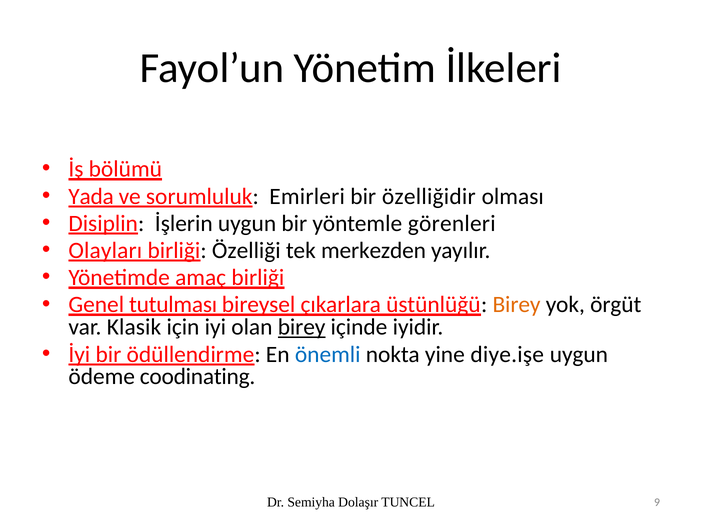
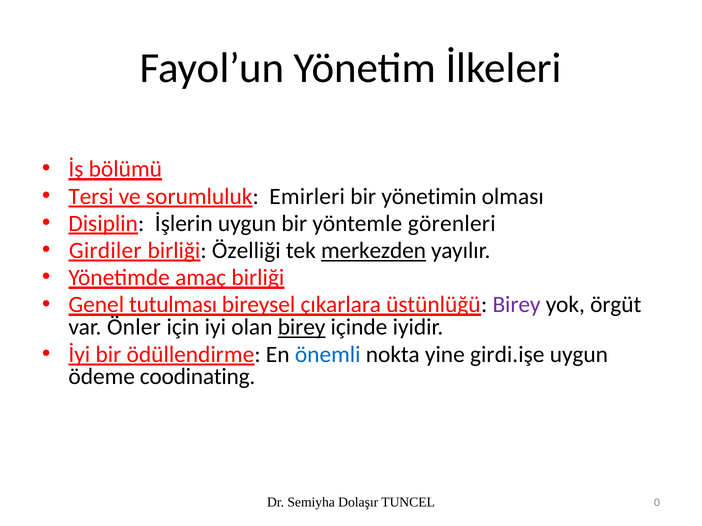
Yada: Yada -> Tersi (91, 196)
özelliğidir: özelliğidir -> yönetimin (429, 196)
Olayları: Olayları -> Girdiler (105, 251)
merkezden underline: none -> present (374, 251)
Birey colour: orange -> purple (517, 305)
Klasik: Klasik -> Önler (134, 328)
diye.işe: diye.işe -> girdi.işe (507, 355)
9: 9 -> 0 (657, 503)
